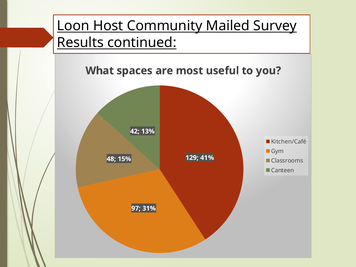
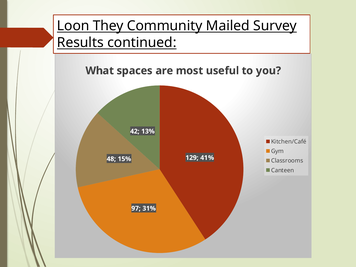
Host: Host -> They (108, 26)
